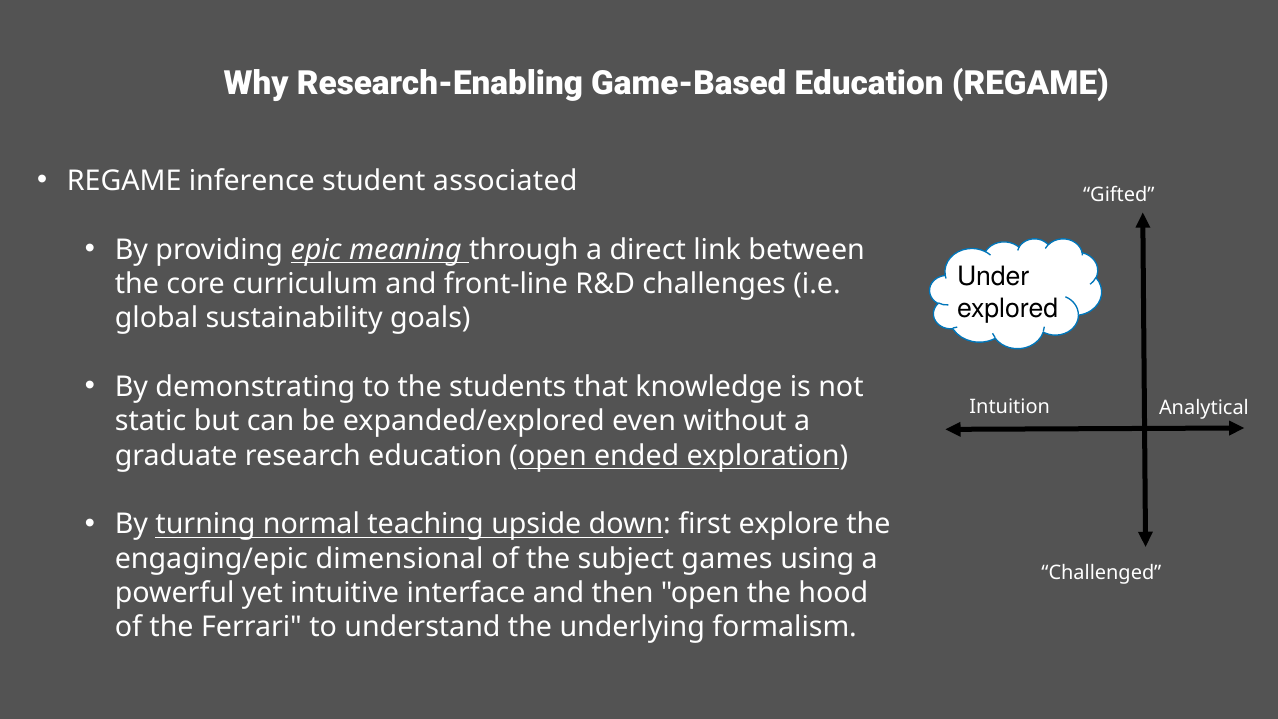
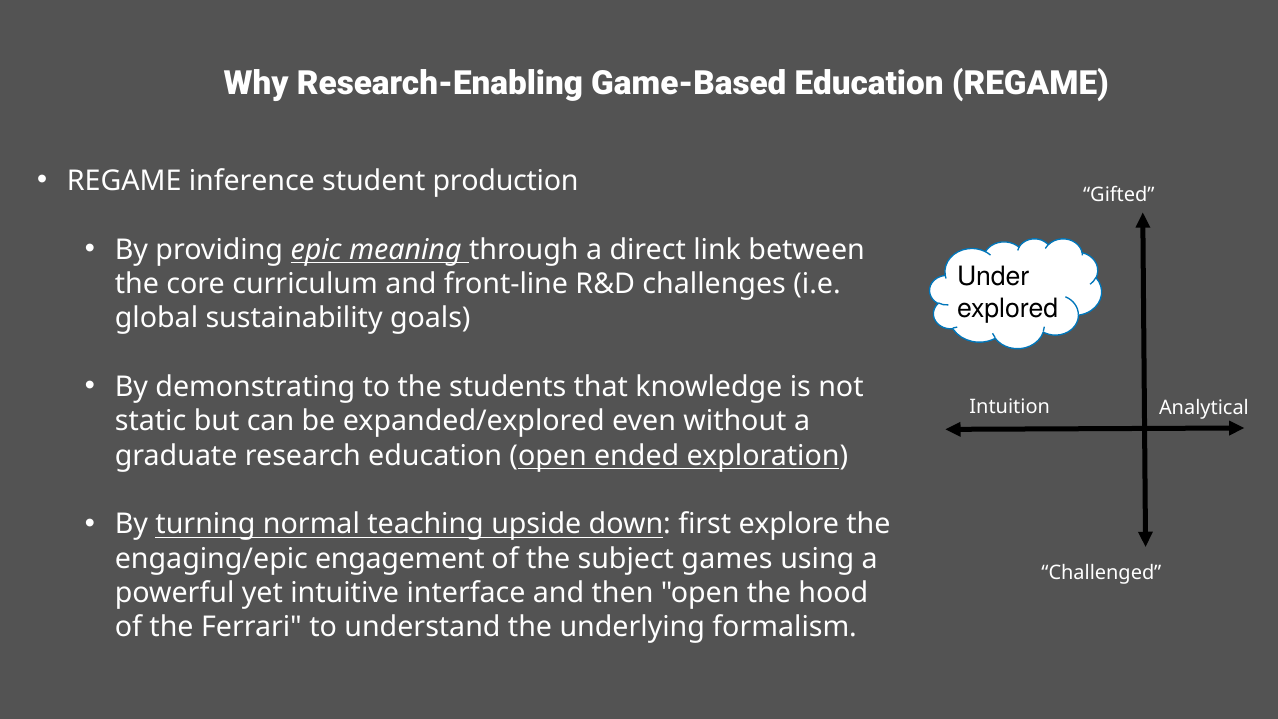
associated: associated -> production (506, 181)
dimensional: dimensional -> engagement (400, 559)
